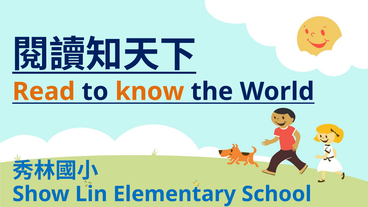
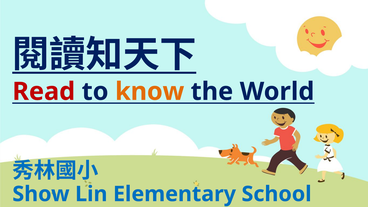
Read colour: orange -> red (44, 92)
